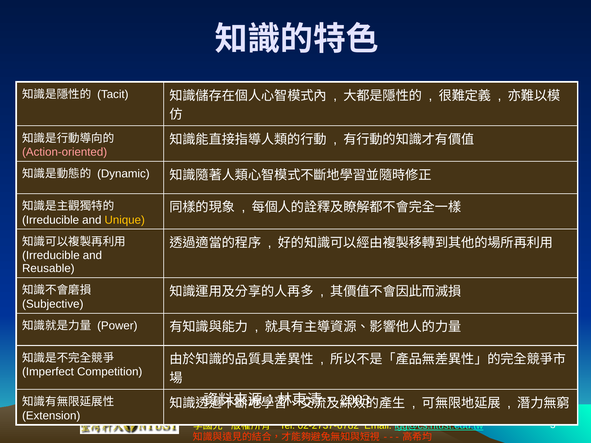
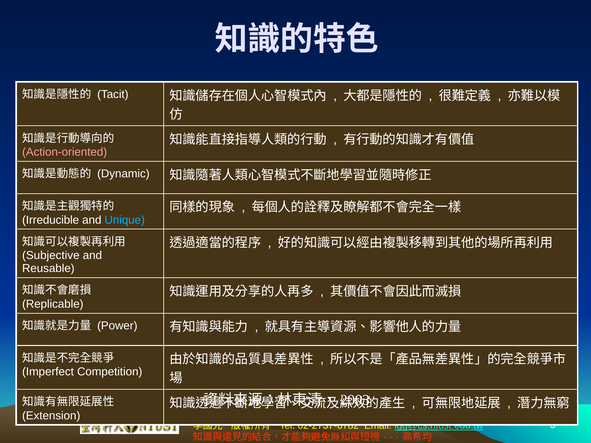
Unique colour: yellow -> light blue (125, 220)
Irreducible: Irreducible -> Subjective (51, 256)
Subjective: Subjective -> Replicable (53, 304)
